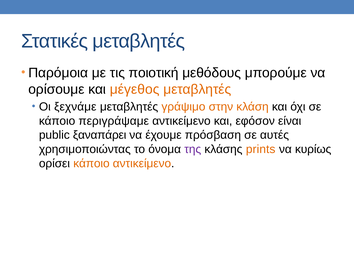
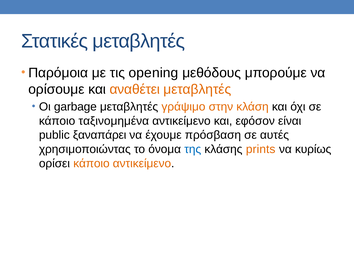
ποιοτική: ποιοτική -> opening (154, 73)
μέγεθος: μέγεθος -> αναθέτει (135, 89)
ξεχνάμε: ξεχνάμε -> garbage (75, 107)
περιγράψαμε: περιγράψαμε -> ταξινομημένα (114, 121)
της colour: purple -> blue (193, 150)
